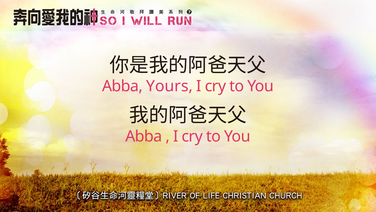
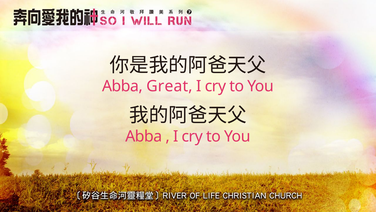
Yours: Yours -> Great (169, 86)
